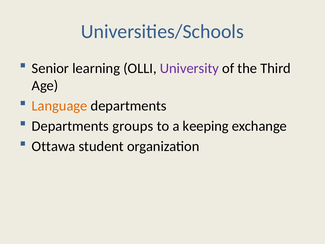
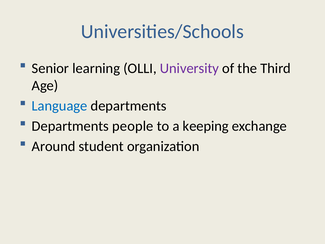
Language colour: orange -> blue (60, 106)
groups: groups -> people (133, 126)
Ottawa: Ottawa -> Around (54, 146)
